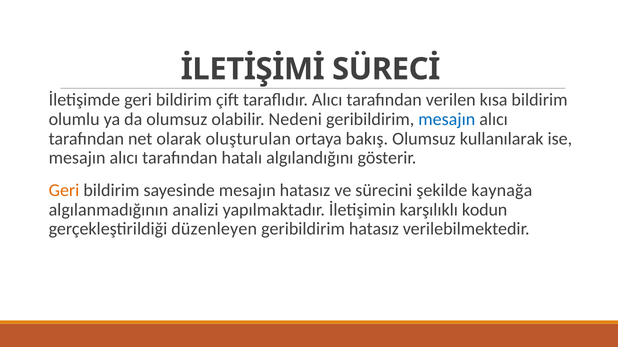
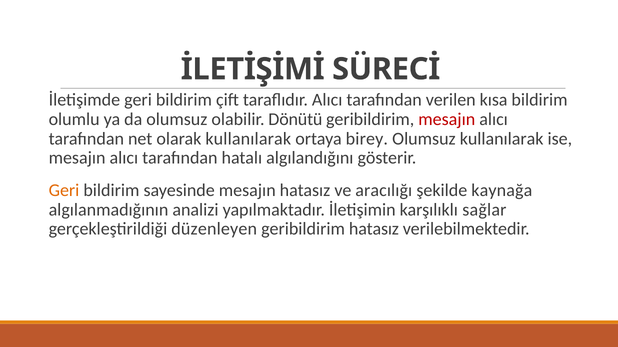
Nedeni: Nedeni -> Dönütü (295, 119)
mesajın colour: blue -> red (447, 119)
olarak oluşturulan: oluşturulan -> kullanılarak (248, 139)
bakış: bakış -> birey (367, 139)
sürecini: sürecini -> aracılığı (384, 191)
kodun: kodun -> sağlar (484, 210)
